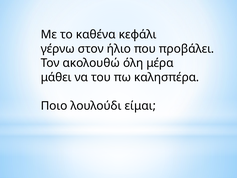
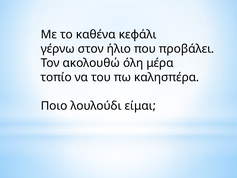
μάθει: μάθει -> τοπίο (56, 77)
